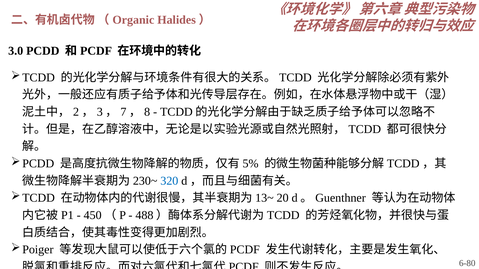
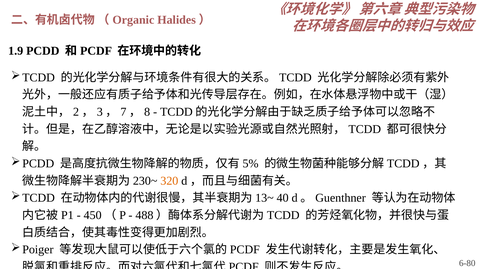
3.0: 3.0 -> 1.9 (16, 51)
320 colour: blue -> orange (169, 181)
20: 20 -> 40 (283, 198)
